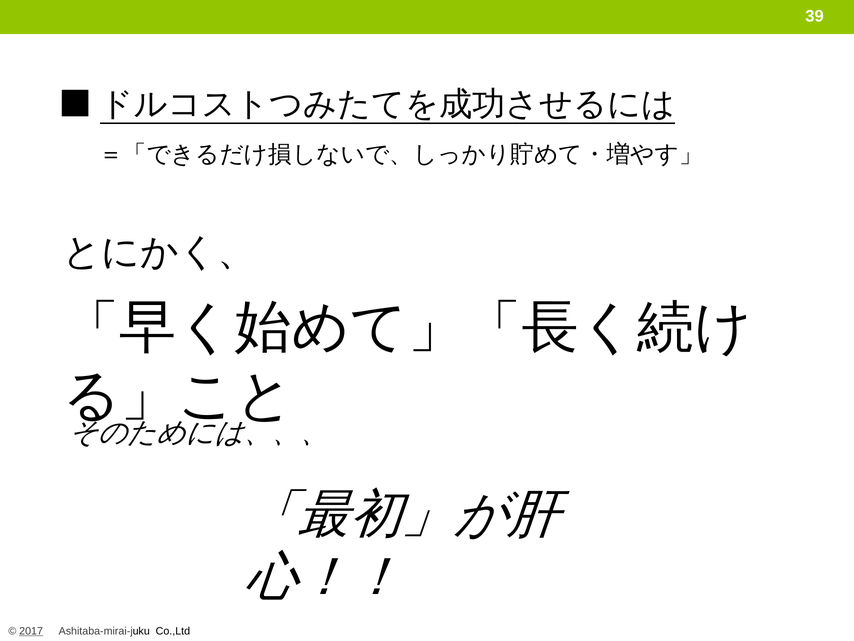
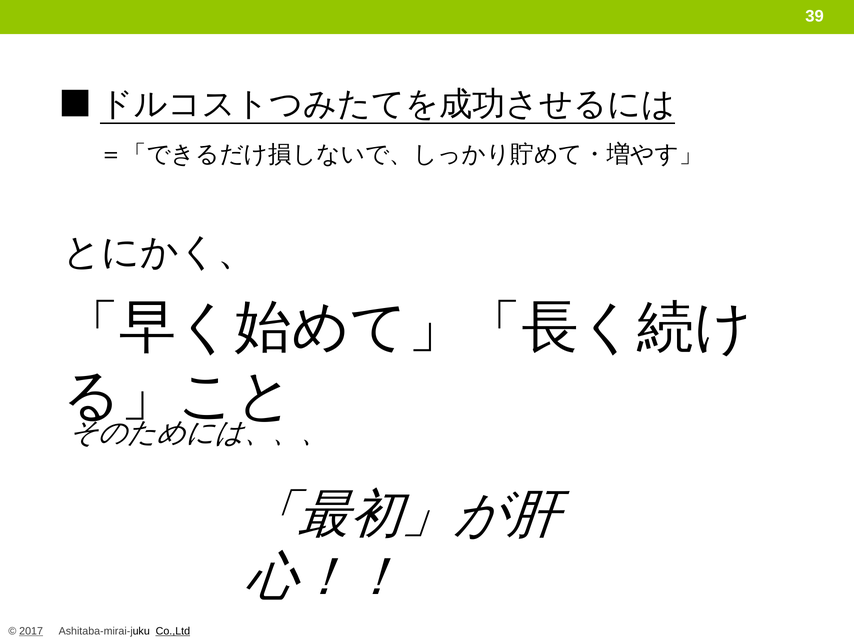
Co.,Ltd underline: none -> present (173, 631)
